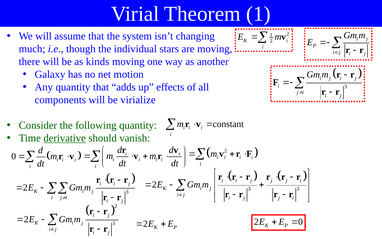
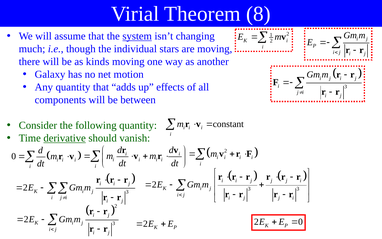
Theorem 1: 1 -> 8 (258, 14)
system underline: none -> present (137, 36)
virialize: virialize -> between (138, 100)
